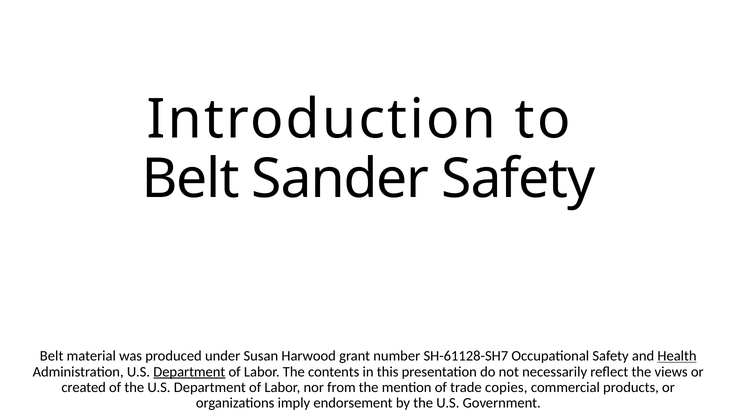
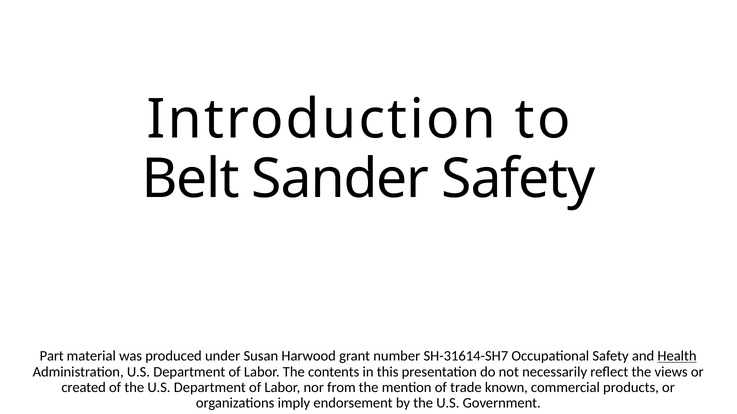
Belt: Belt -> Part (52, 356)
SH-61128-SH7: SH-61128-SH7 -> SH-31614-SH7 (466, 356)
Department underline: present -> none (189, 372)
copies: copies -> known (506, 388)
